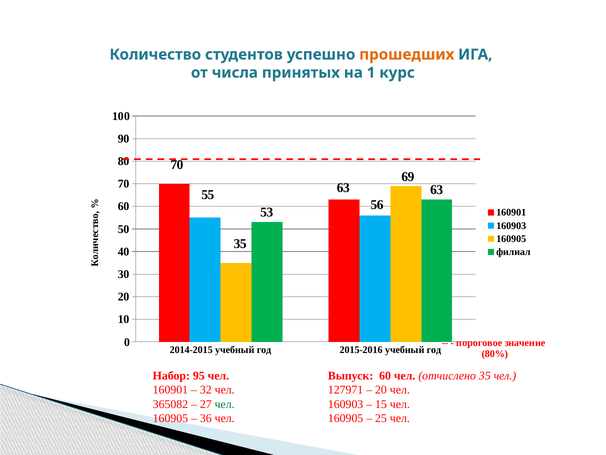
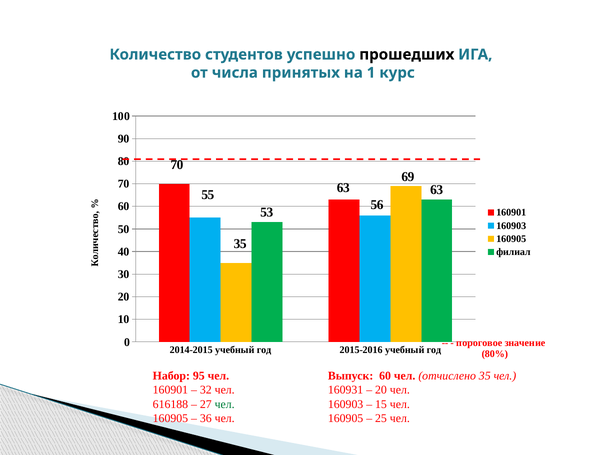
прошедших colour: orange -> black (407, 54)
127971: 127971 -> 160931 (346, 390)
365082: 365082 -> 616188 (170, 404)
